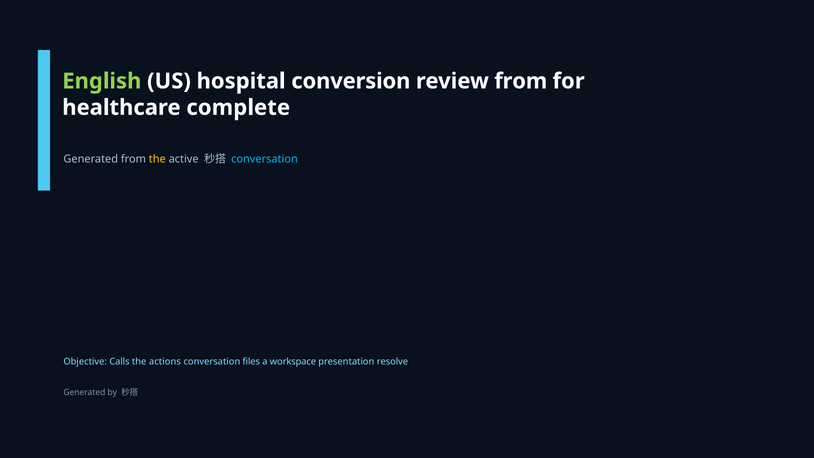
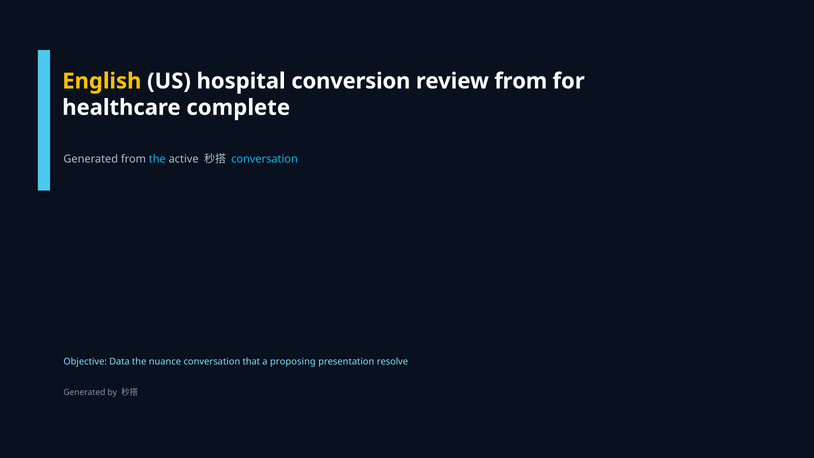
English colour: light green -> yellow (102, 81)
the colour: yellow -> light blue (157, 159)
Calls: Calls -> Data (119, 361)
actions: actions -> nuance (165, 361)
files: files -> that (251, 361)
workspace: workspace -> proposing (293, 361)
